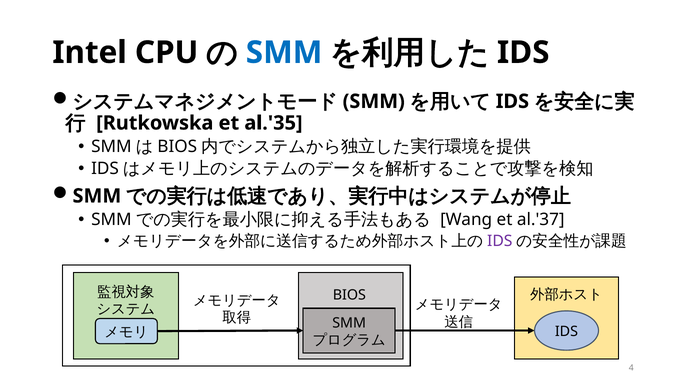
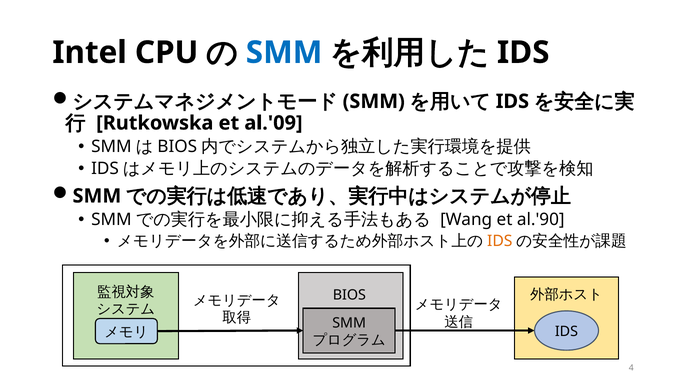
al.'35: al.'35 -> al.'09 (273, 123)
al.'37: al.'37 -> al.'90 (541, 220)
IDS colour: purple -> orange (500, 241)
